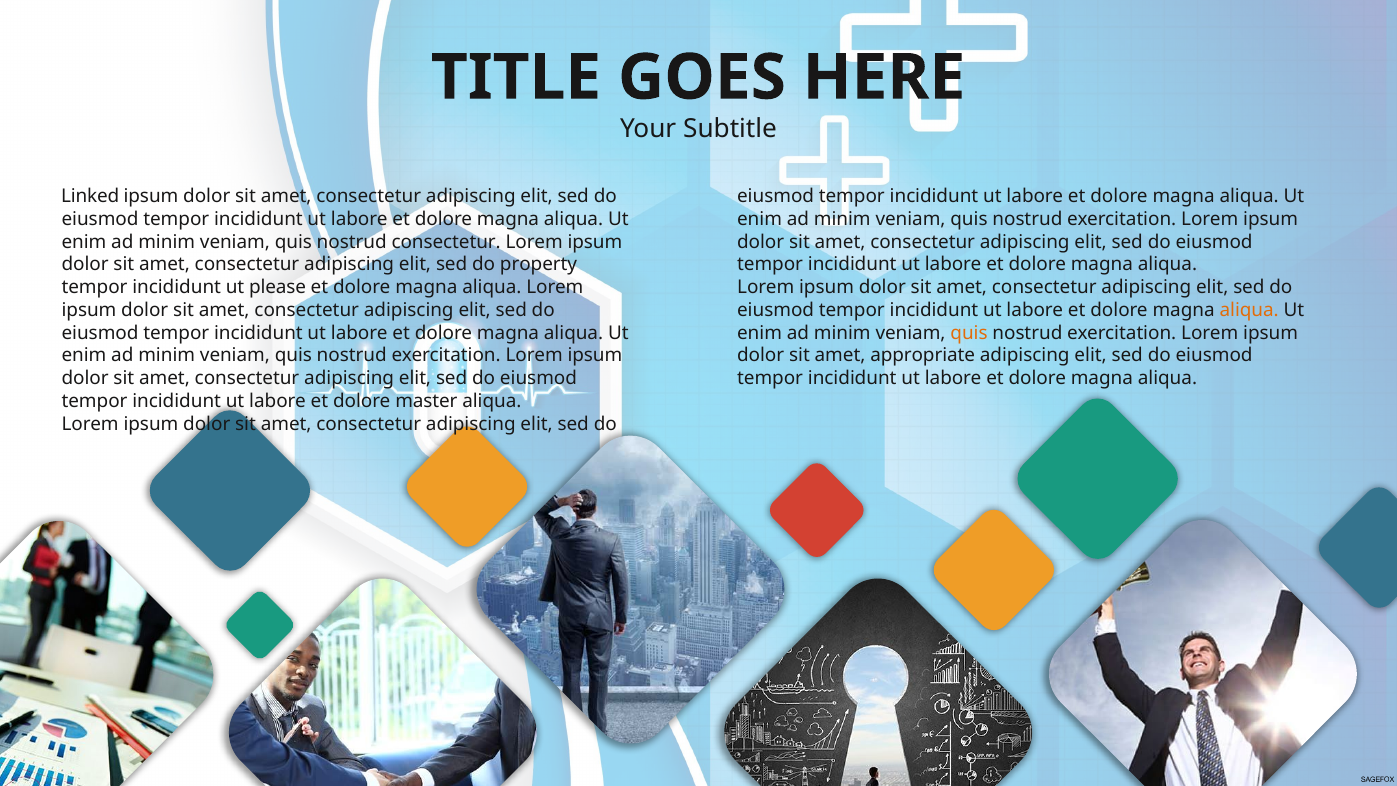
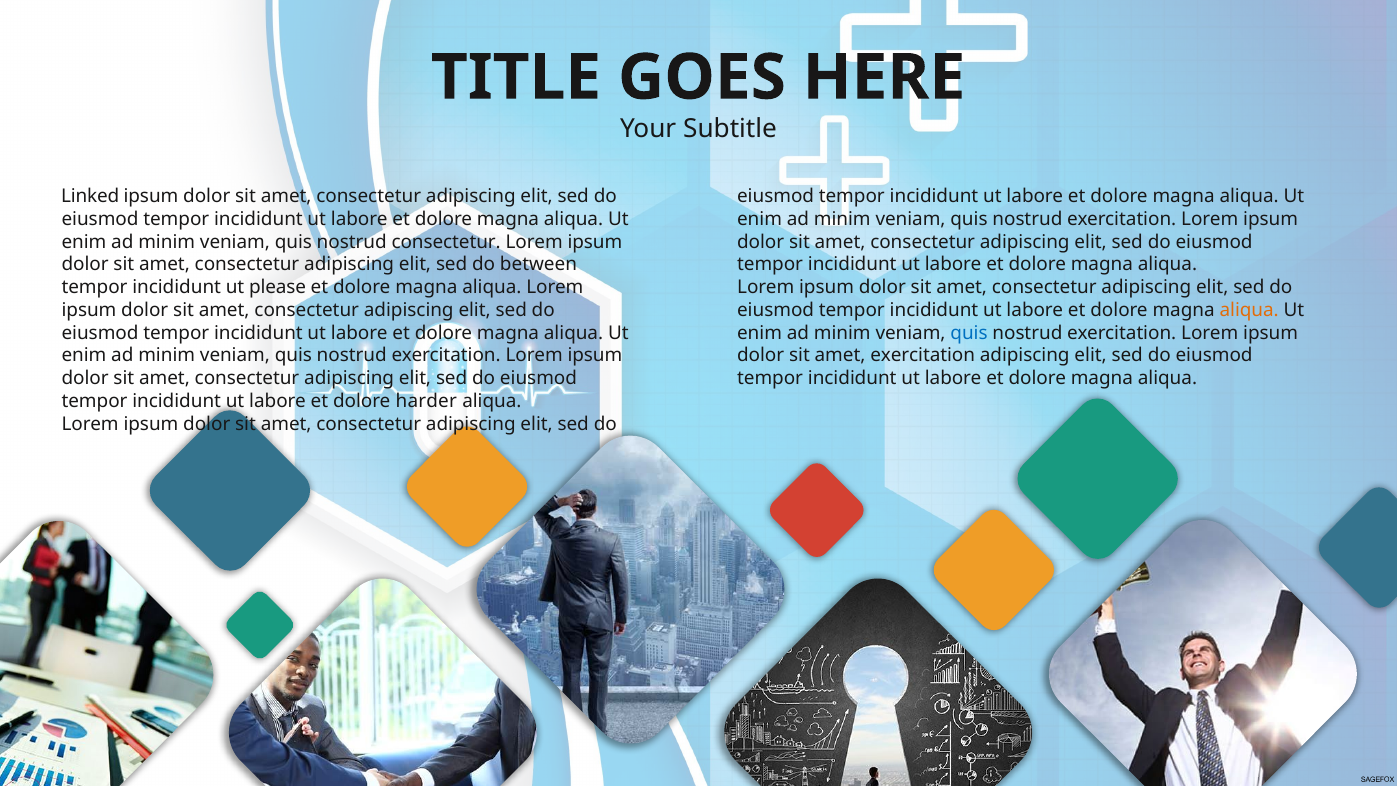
property: property -> between (538, 265)
quis colour: orange -> blue (969, 333)
amet appropriate: appropriate -> exercitation (923, 356)
master: master -> harder (426, 401)
